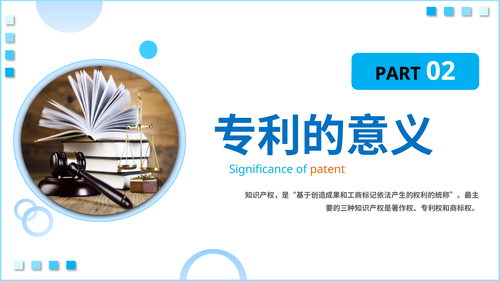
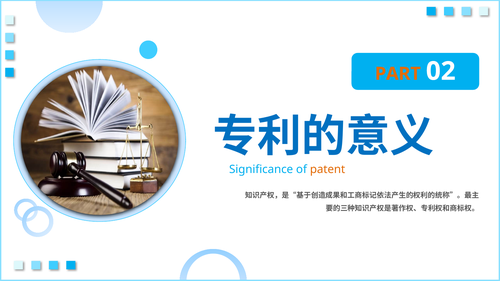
PART colour: black -> orange (398, 74)
